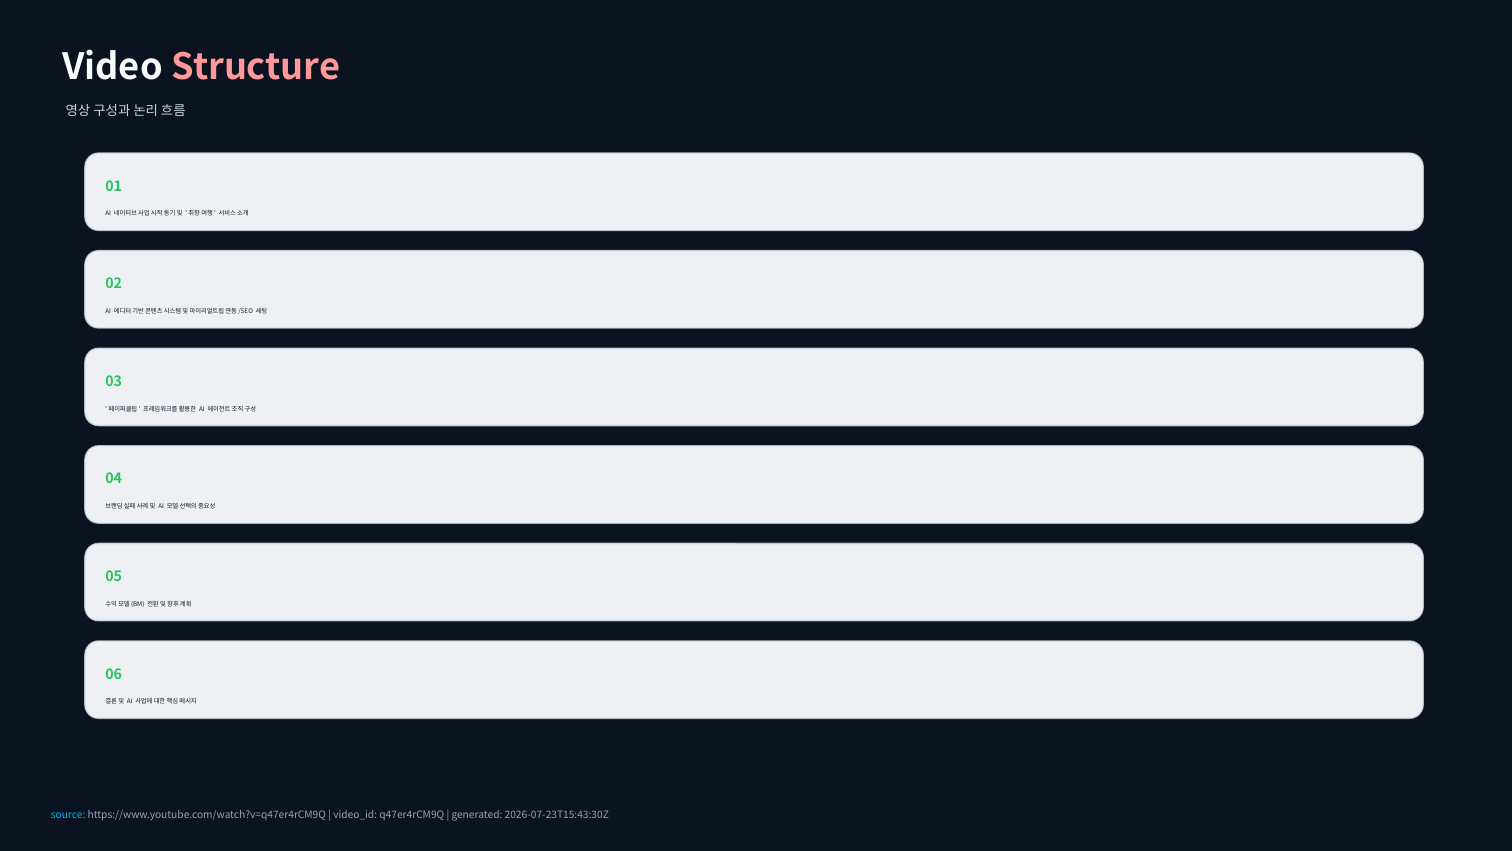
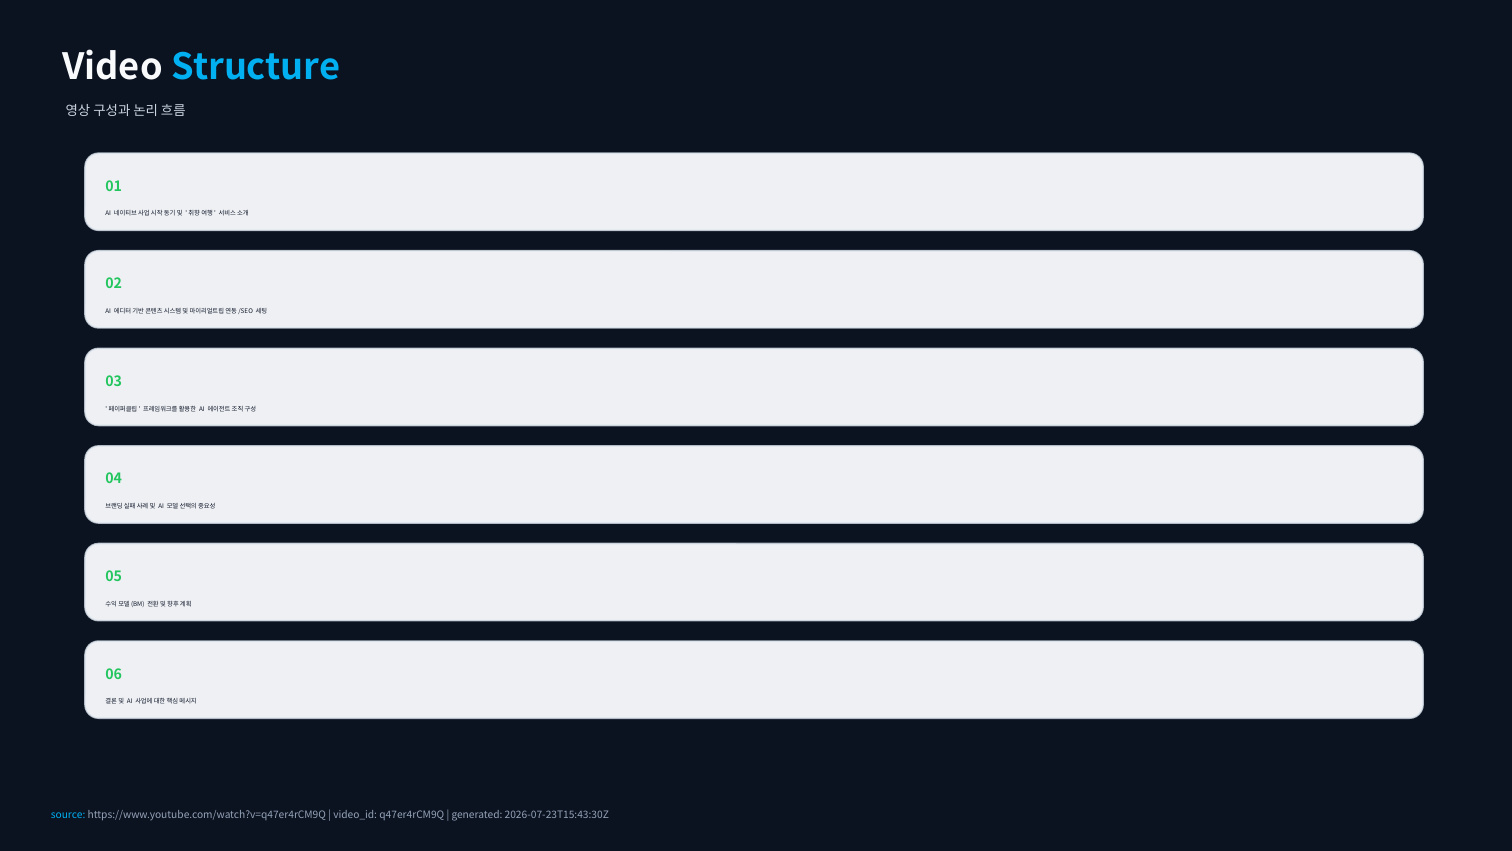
Structure colour: pink -> light blue (256, 68)
